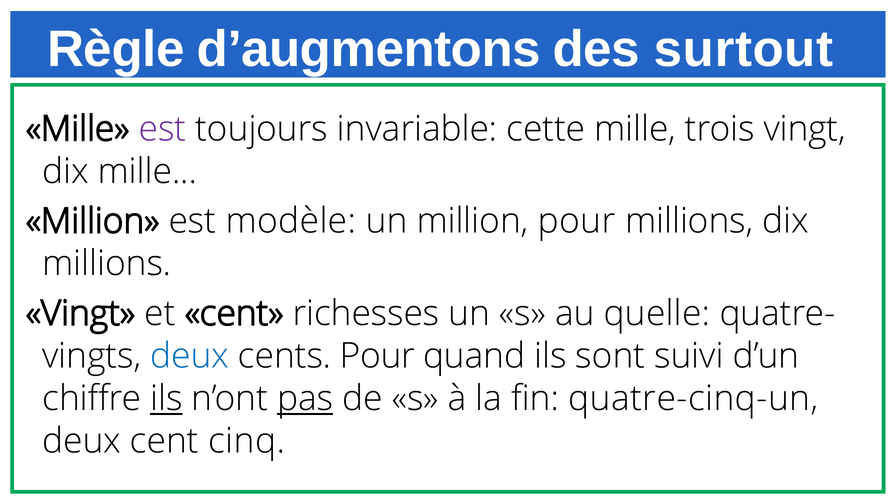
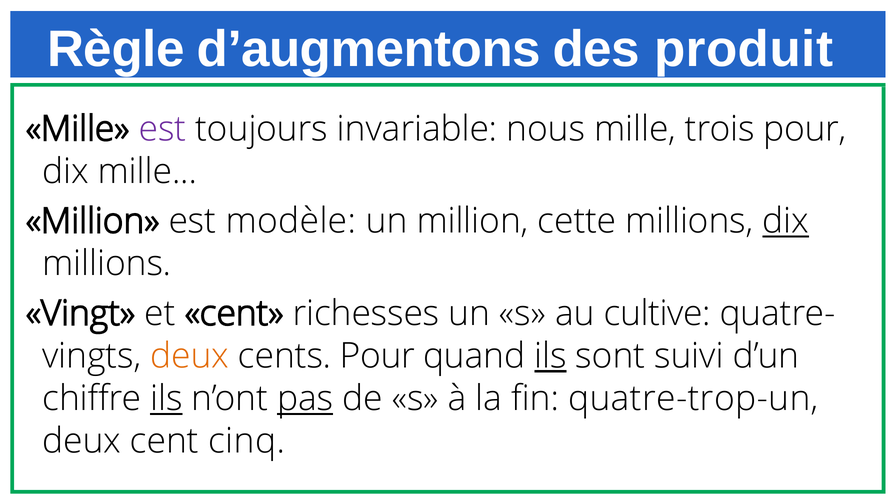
surtout: surtout -> produit (744, 49)
cette: cette -> nous (546, 129)
trois vingt: vingt -> pour (805, 129)
million pour: pour -> cette (577, 221)
dix underline: none -> present (786, 221)
quelle: quelle -> cultive (657, 313)
deux colour: blue -> orange (190, 356)
ils underline: none -> present (550, 356)
quatre-cinq-un: quatre-cinq-un -> quatre-trop-un (693, 398)
